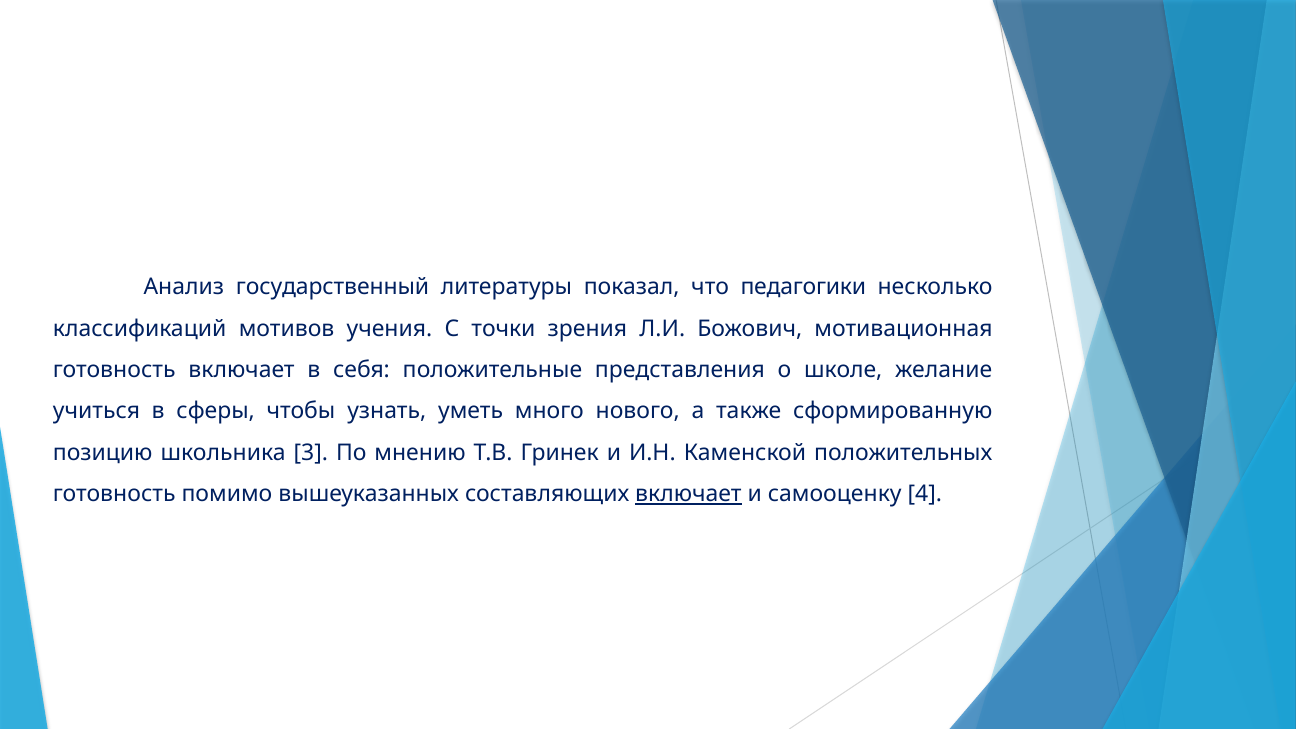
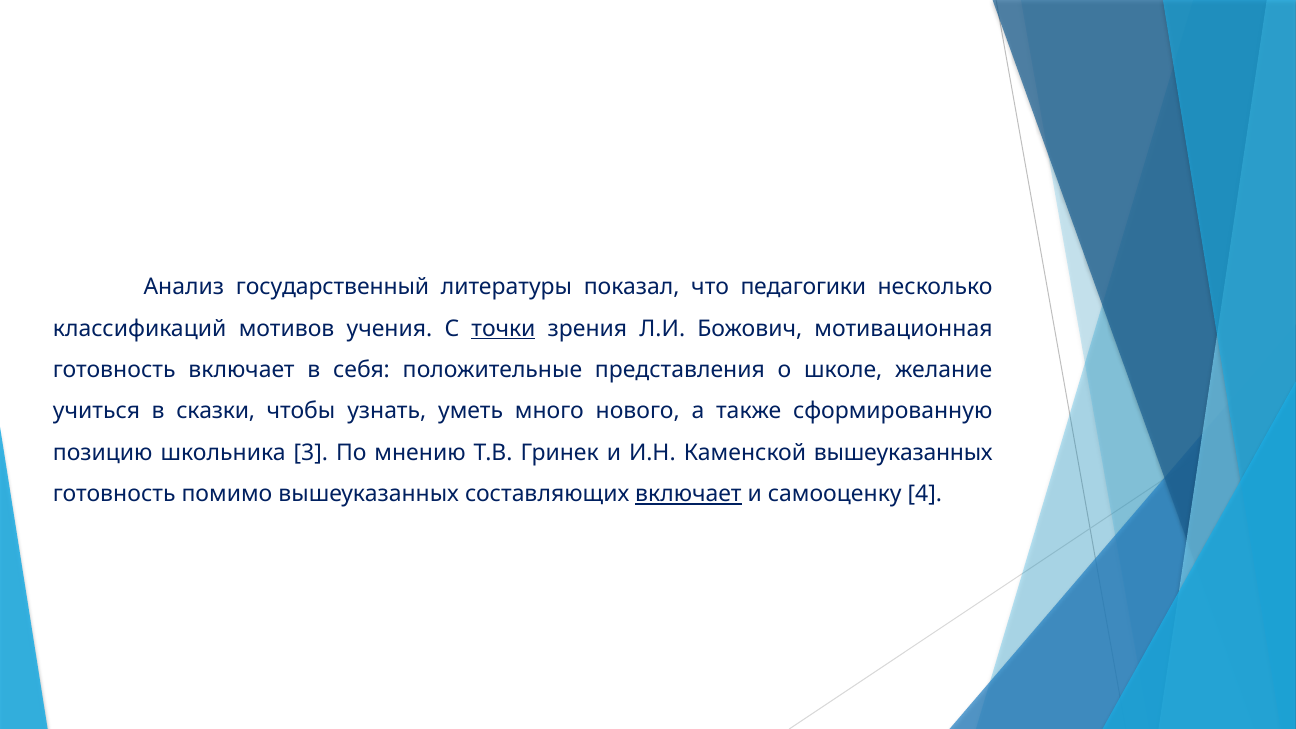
точки underline: none -> present (503, 329)
сферы: сферы -> сказки (216, 411)
Каменской положительных: положительных -> вышеуказанных (903, 453)
